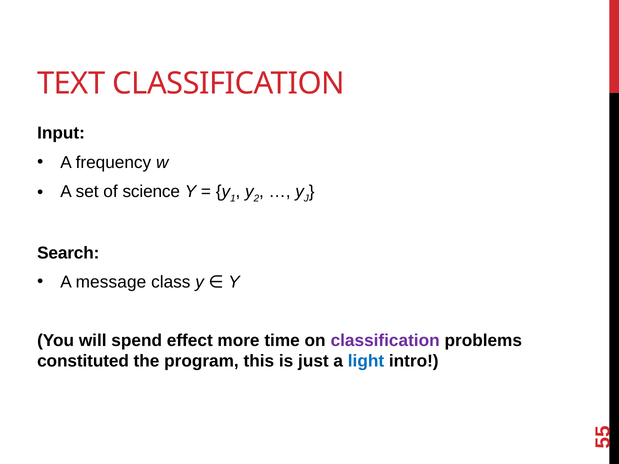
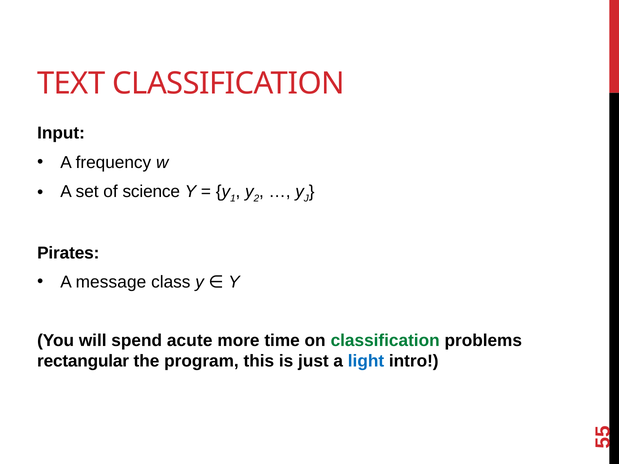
Search: Search -> Pirates (68, 253)
effect: effect -> acute (190, 341)
classification colour: purple -> green (385, 341)
constituted: constituted -> rectangular (83, 361)
